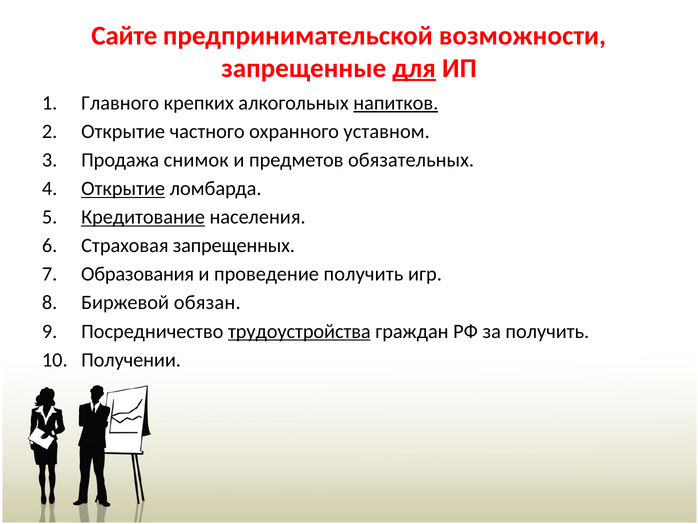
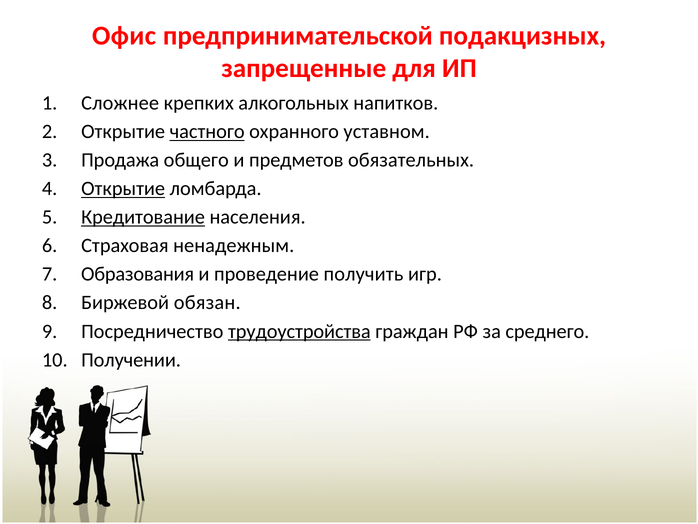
Сайте: Сайте -> Офис (124, 36)
возможности: возможности -> подакцизных (523, 36)
для underline: present -> none (414, 68)
Главного: Главного -> Сложнее (120, 103)
напитков underline: present -> none (396, 103)
частного underline: none -> present (207, 131)
снимок: снимок -> общего (196, 160)
запрещенных: запрещенных -> ненадежным (234, 245)
за получить: получить -> среднего (547, 331)
